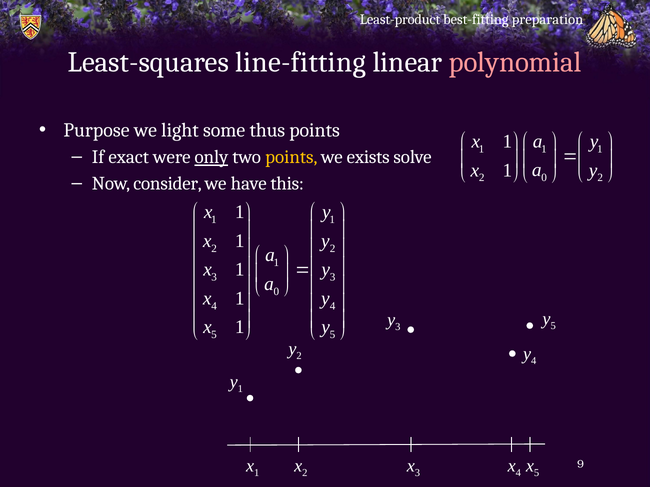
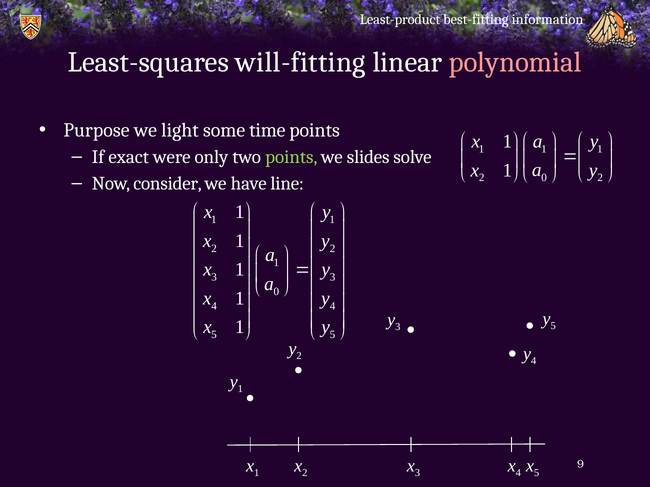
preparation: preparation -> information (548, 19)
line-fitting: line-fitting -> will-fitting (301, 62)
thus: thus -> time (267, 130)
only underline: present -> none (211, 157)
points colour: yellow -> light green (291, 157)
exists: exists -> slides (368, 157)
this: this -> line (287, 184)
